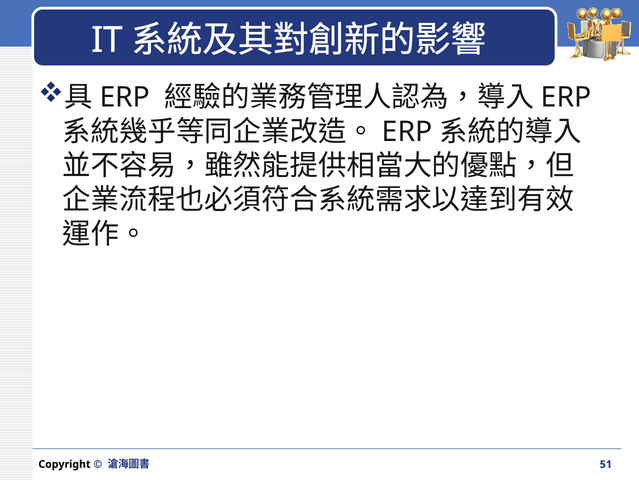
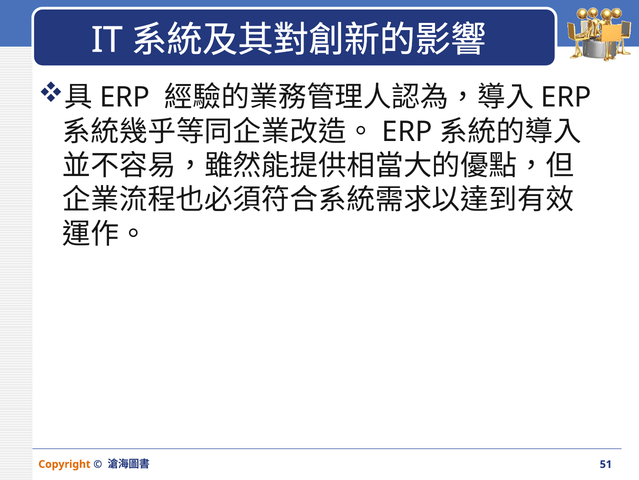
Copyright colour: black -> orange (64, 464)
